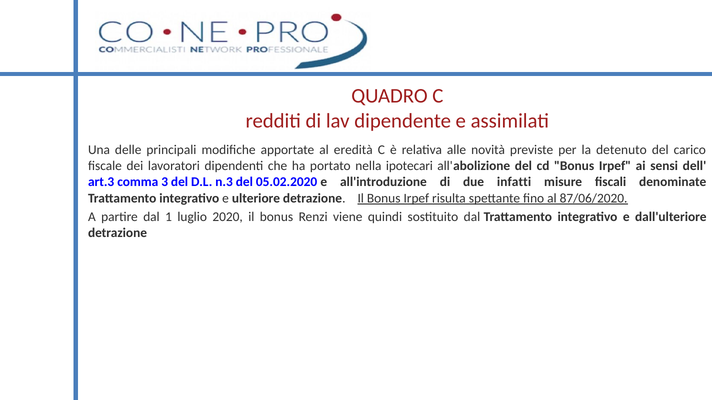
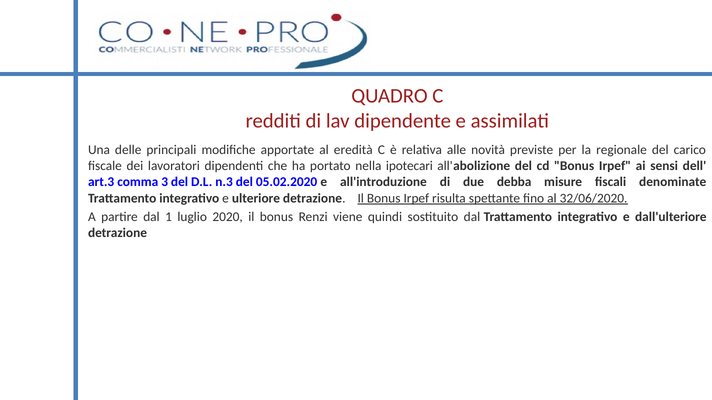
detenuto: detenuto -> regionale (621, 150)
infatti: infatti -> debba (514, 182)
87/06/2020: 87/06/2020 -> 32/06/2020 (594, 198)
